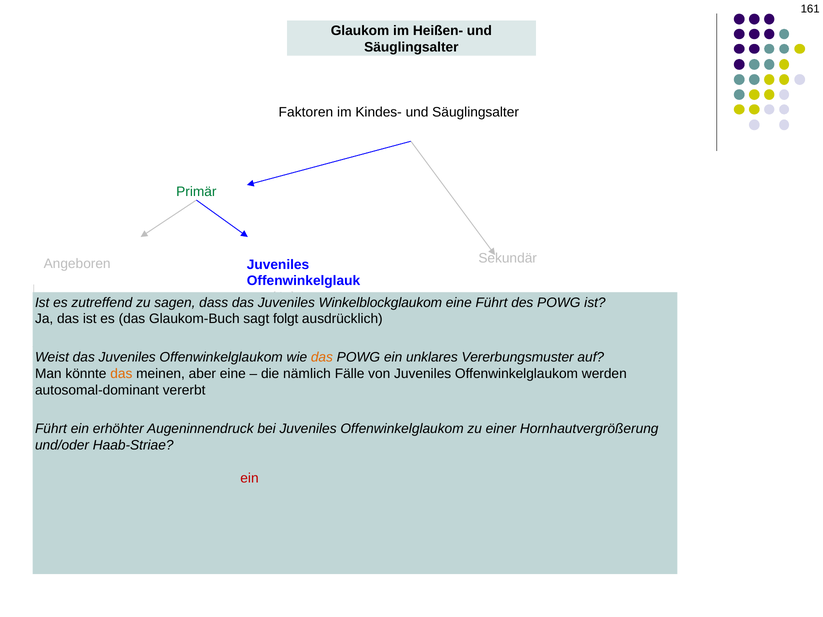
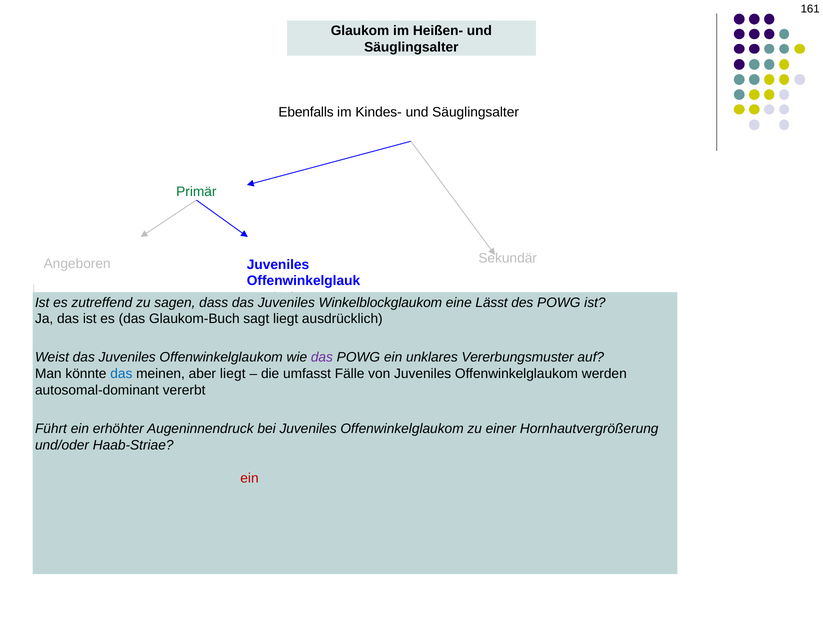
Faktoren: Faktoren -> Ebenfalls (306, 112)
eine Führt: Führt -> Lässt (492, 303)
sagt folgt: folgt -> liegt (286, 319)
das colour: orange -> purple (322, 357)
das colour: orange -> blue (121, 374)
aber eine: eine -> liegt (233, 374)
nämlich: nämlich -> umfasst (307, 374)
